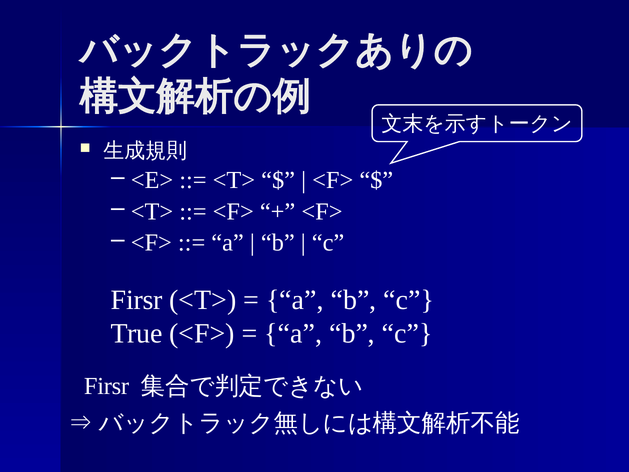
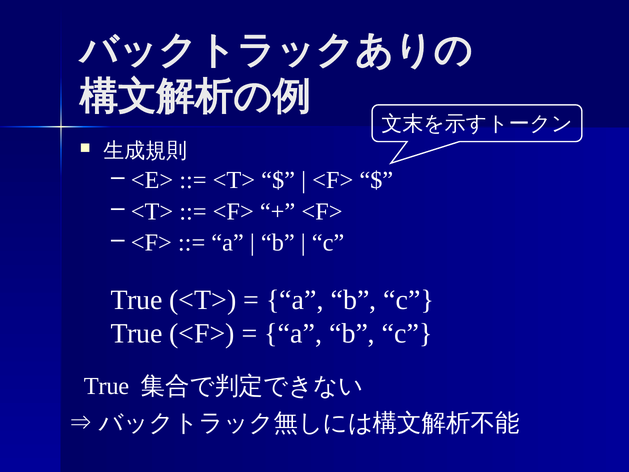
Firsr: Firsr -> True (137, 300)
Firsr: Firsr -> True (107, 386)
